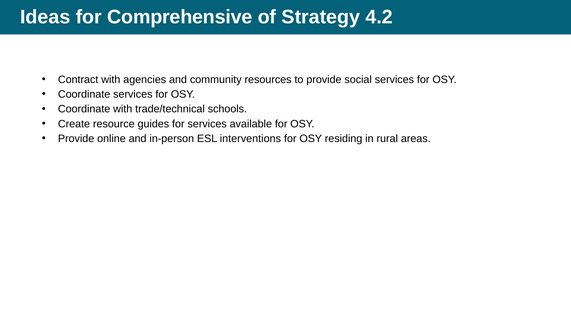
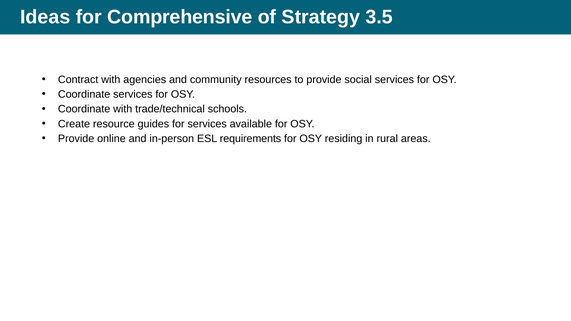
4.2: 4.2 -> 3.5 (379, 17)
interventions: interventions -> requirements (250, 139)
